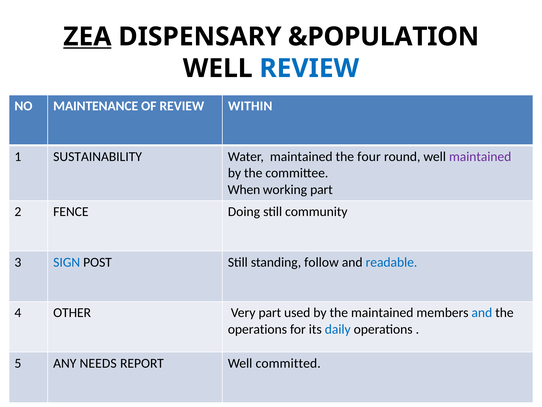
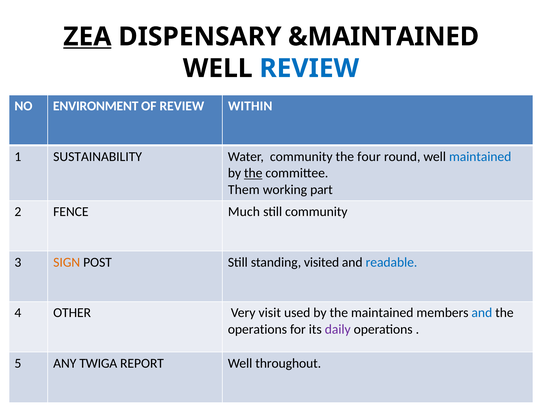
&POPULATION: &POPULATION -> &MAINTAINED (384, 37)
MAINTENANCE: MAINTENANCE -> ENVIRONMENT (96, 106)
Water maintained: maintained -> community (301, 156)
maintained colour: purple -> blue (480, 156)
the underline: none -> present (253, 173)
When: When -> Them (244, 189)
Doing: Doing -> Much (244, 211)
SIGN colour: blue -> orange (67, 262)
follow: follow -> visited (322, 262)
Very part: part -> visit (270, 312)
daily colour: blue -> purple (338, 329)
NEEDS: NEEDS -> TWIGA (98, 363)
committed: committed -> throughout (288, 363)
